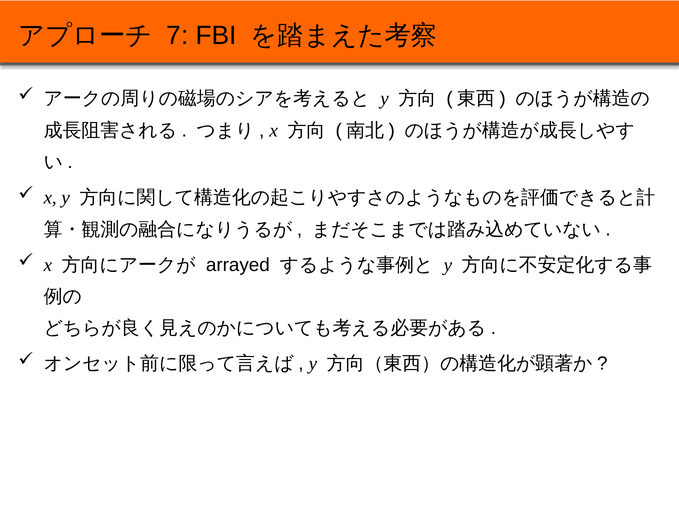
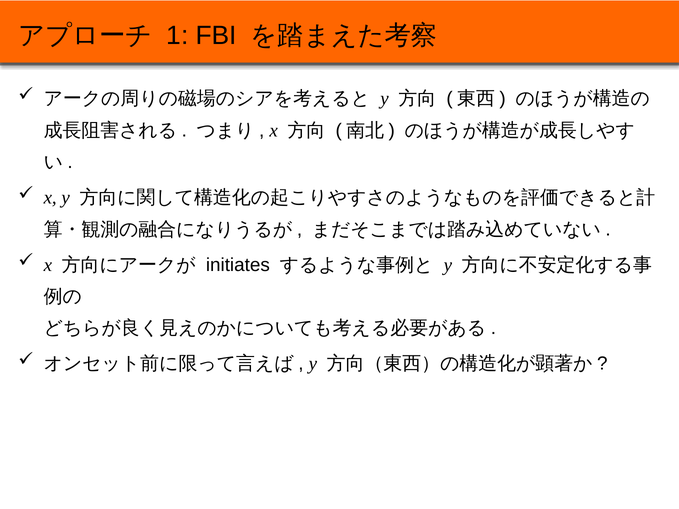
7: 7 -> 1 (177, 35)
arrayed: arrayed -> initiates (238, 265)
